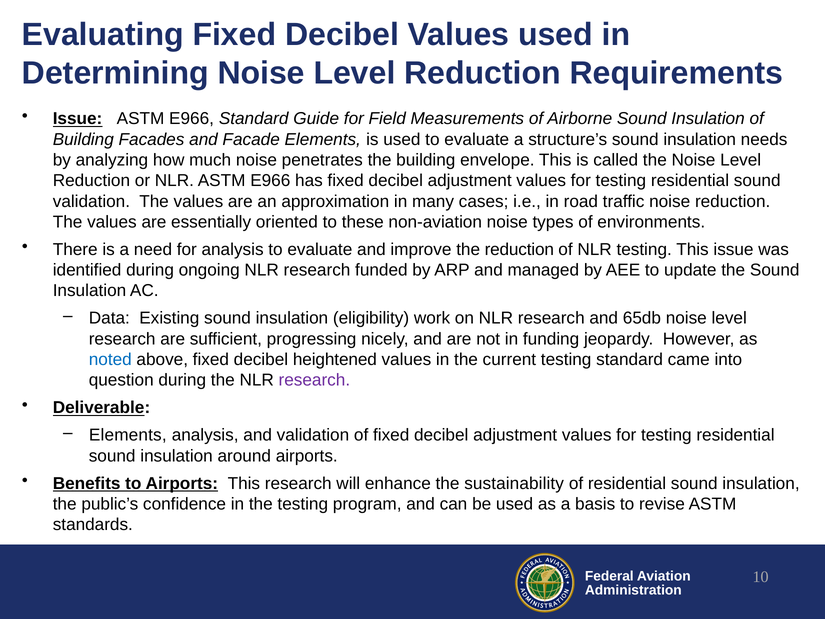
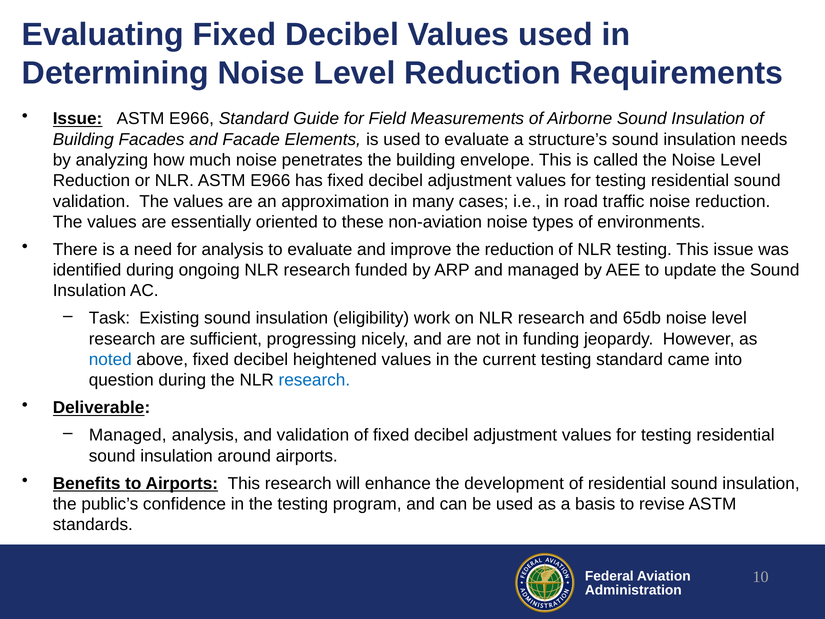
Data: Data -> Task (109, 318)
research colour: purple -> blue (314, 380)
Elements: Elements -> Managed (128, 435)
sustainability: sustainability -> development (514, 483)
